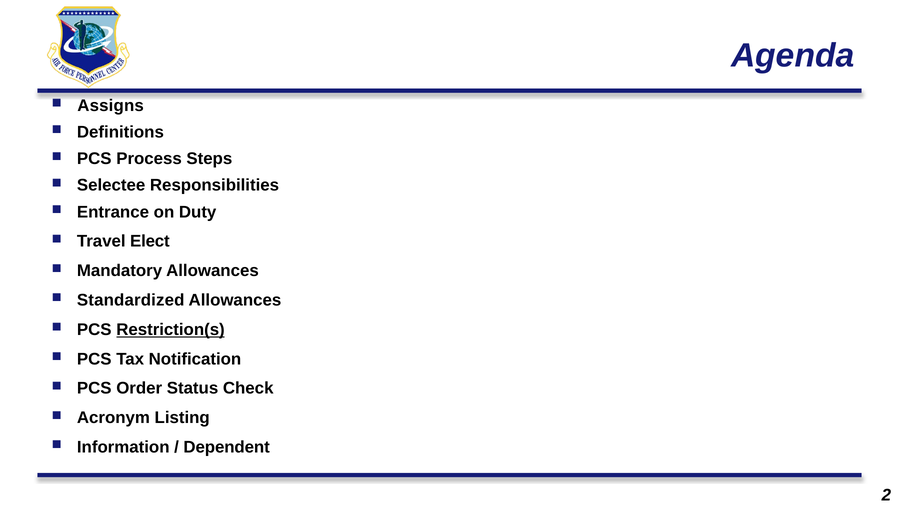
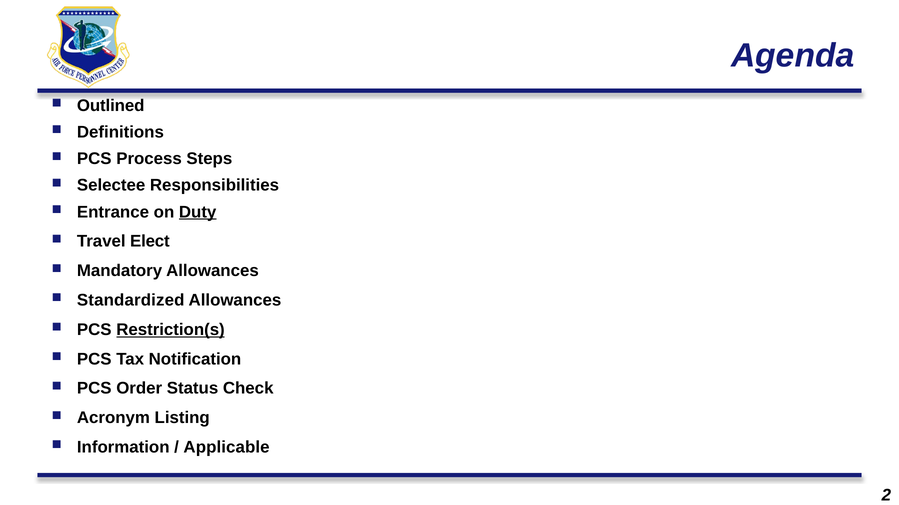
Assigns: Assigns -> Outlined (111, 106)
Duty underline: none -> present (198, 212)
Dependent: Dependent -> Applicable (227, 448)
